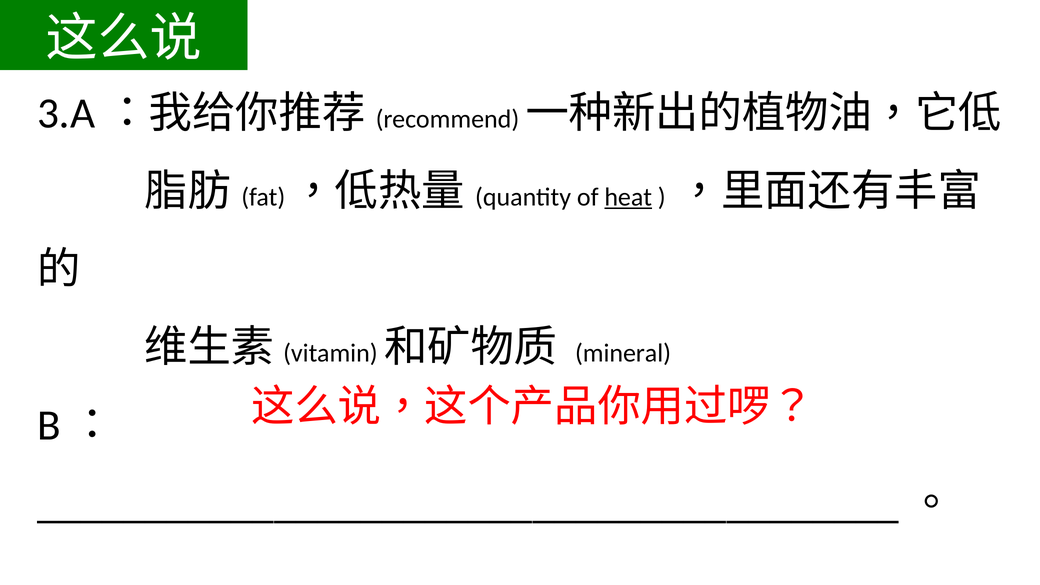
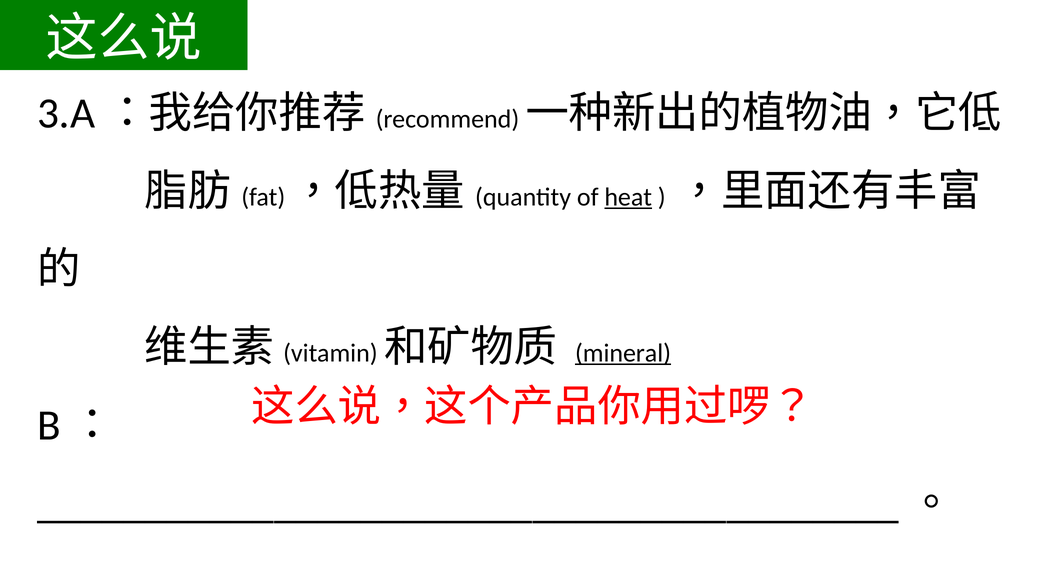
mineral underline: none -> present (623, 353)
